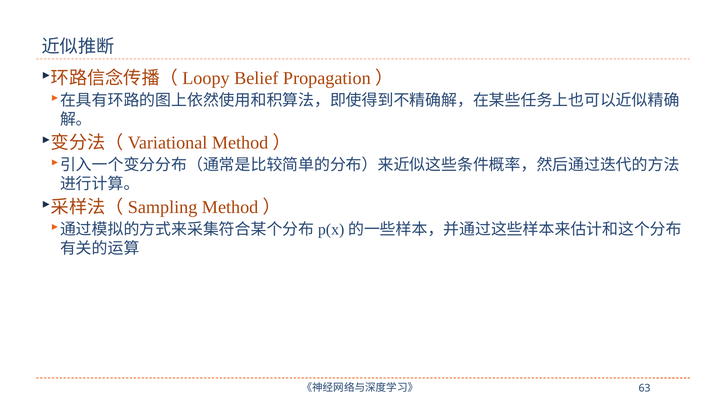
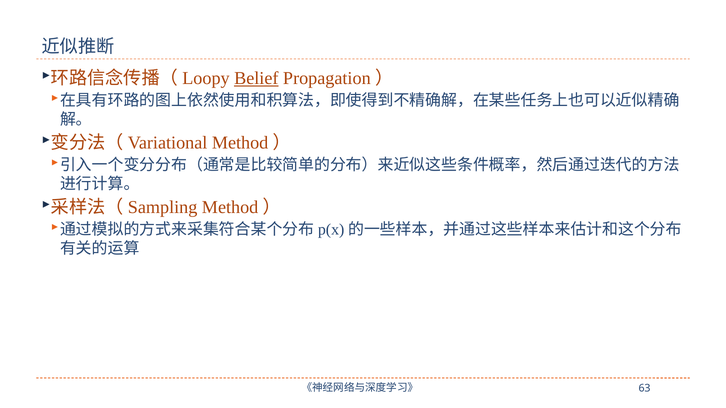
Belief underline: none -> present (256, 78)
